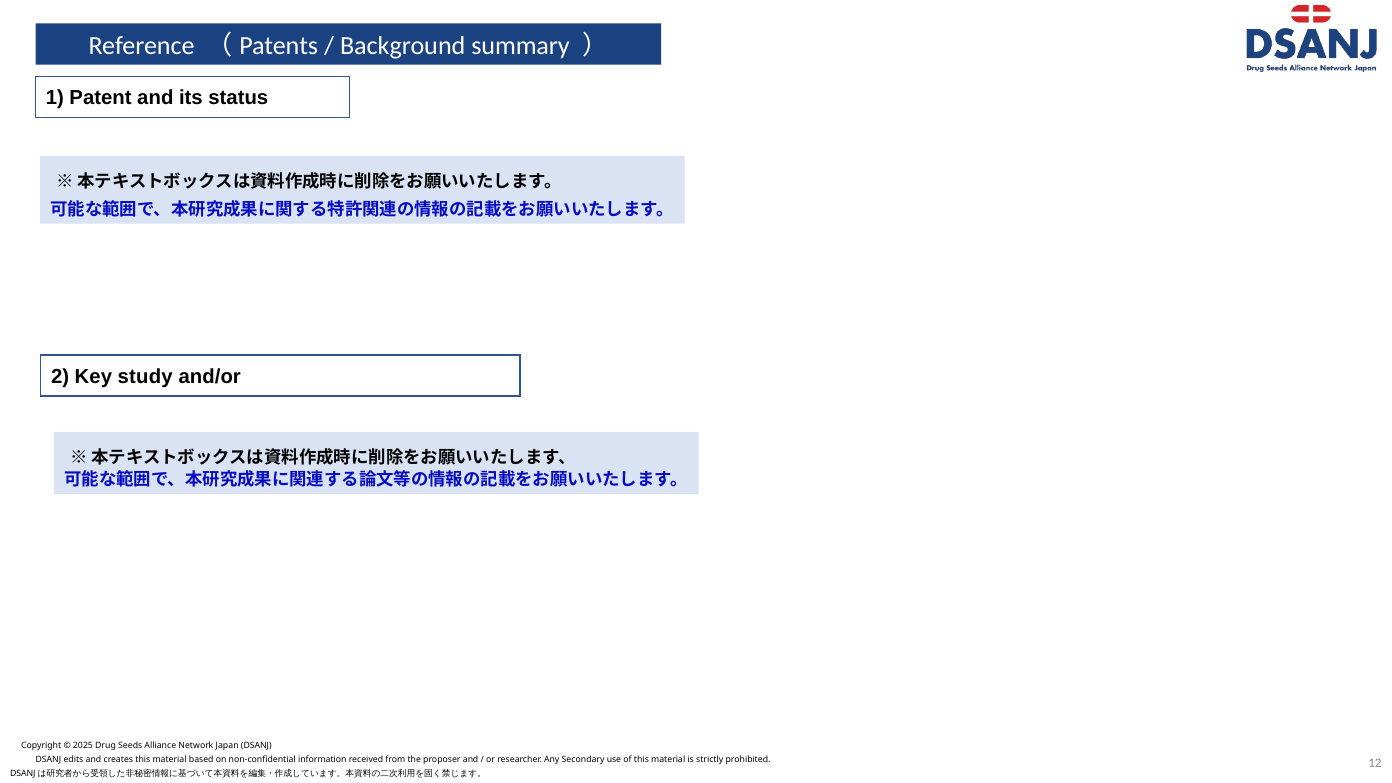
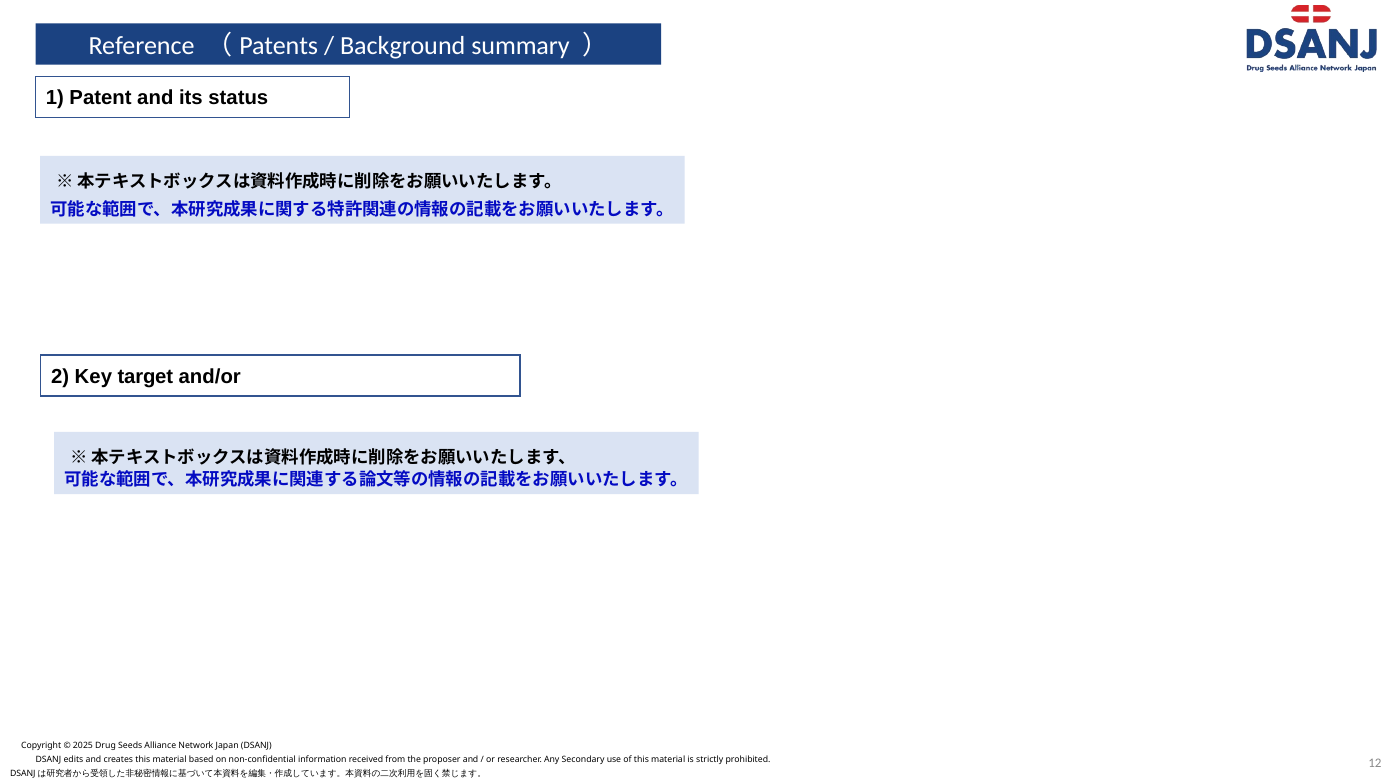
study: study -> target (145, 377)
